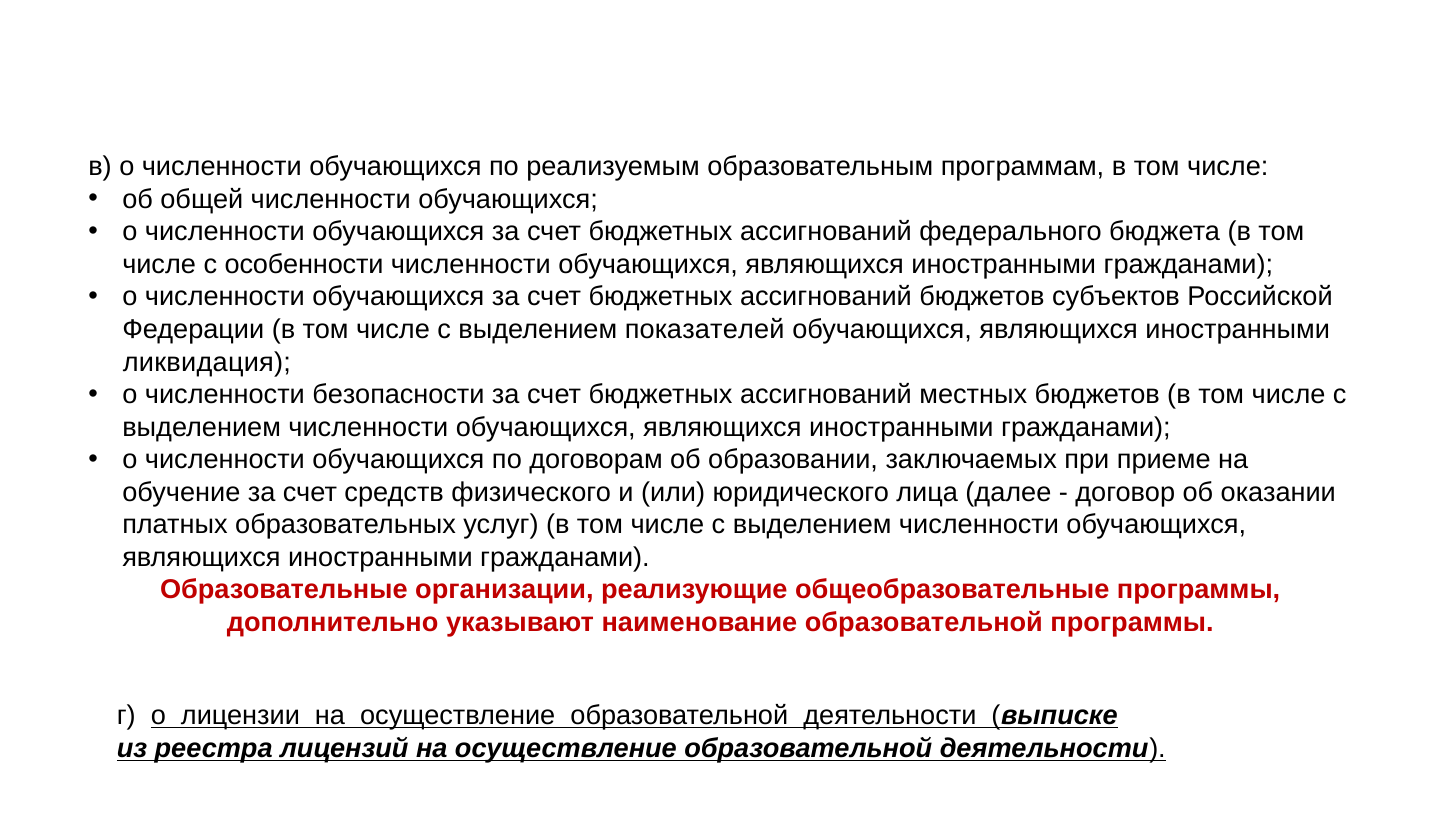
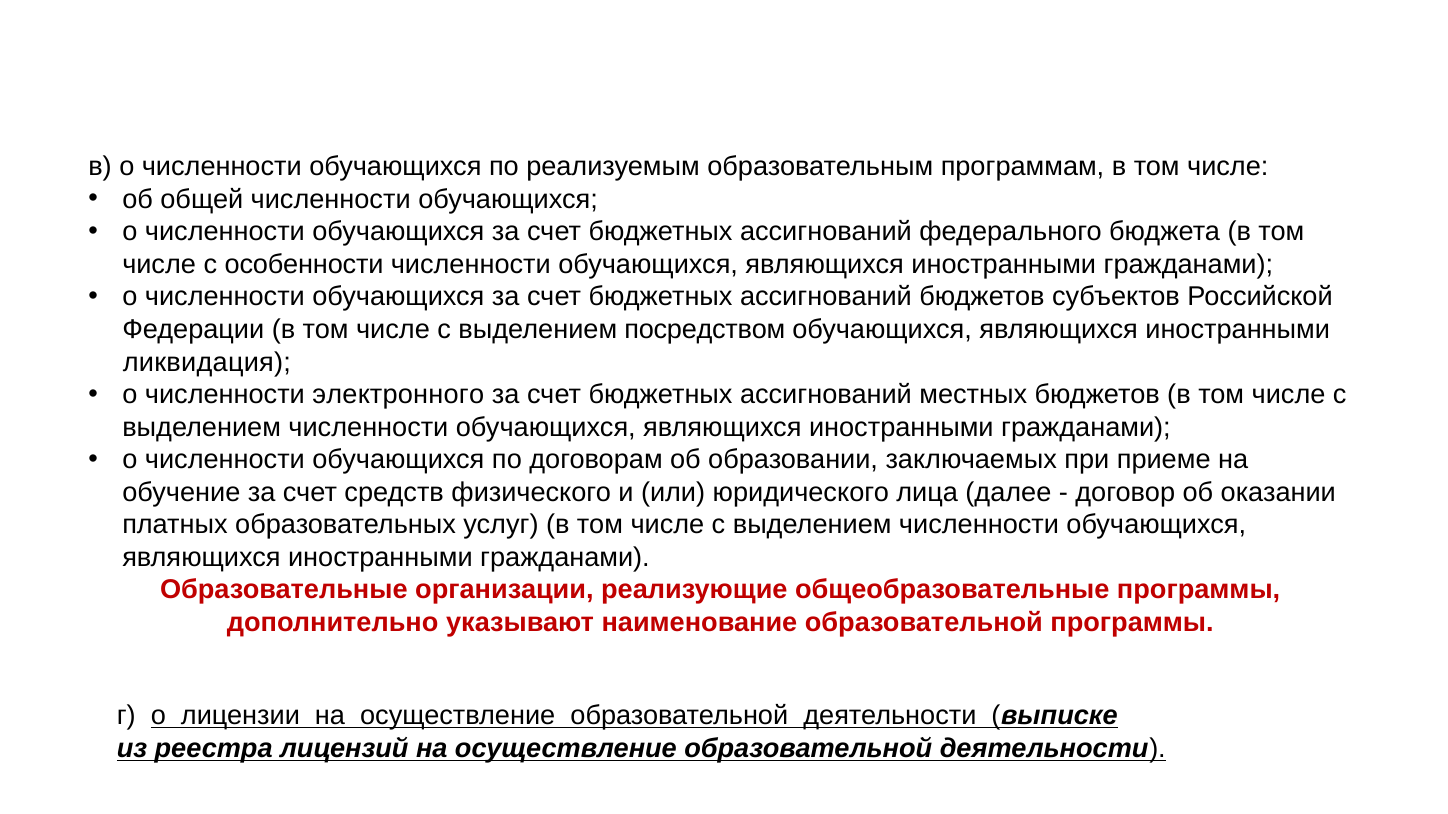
показателей: показателей -> посредством (705, 330)
безопасности: безопасности -> электронного (398, 395)
